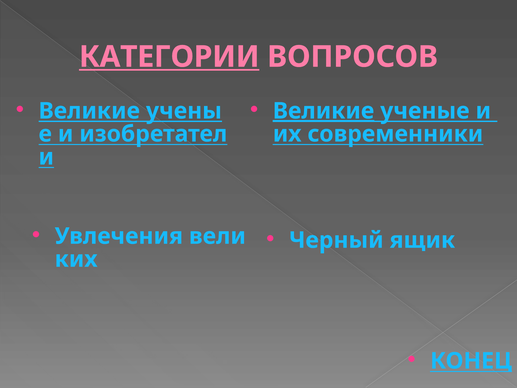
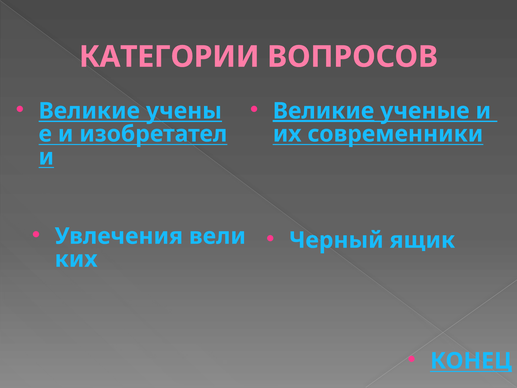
КАТЕГОРИИ underline: present -> none (169, 57)
